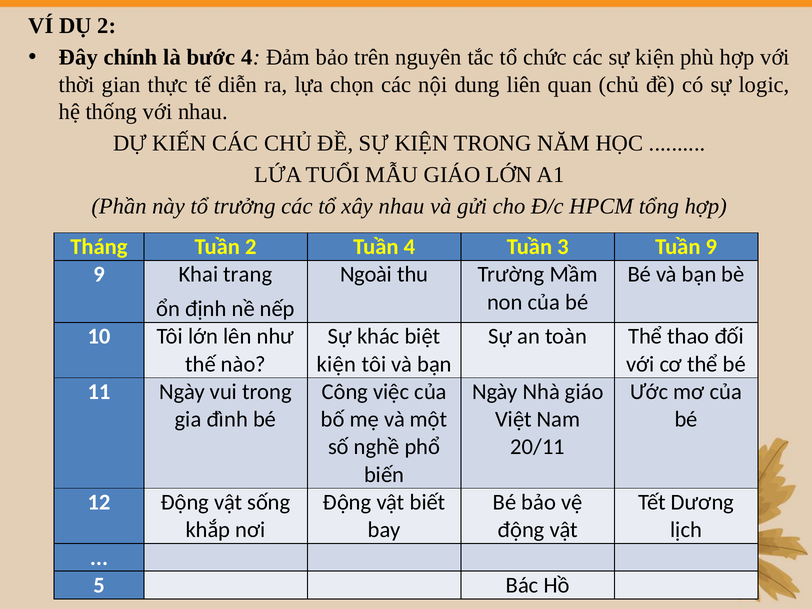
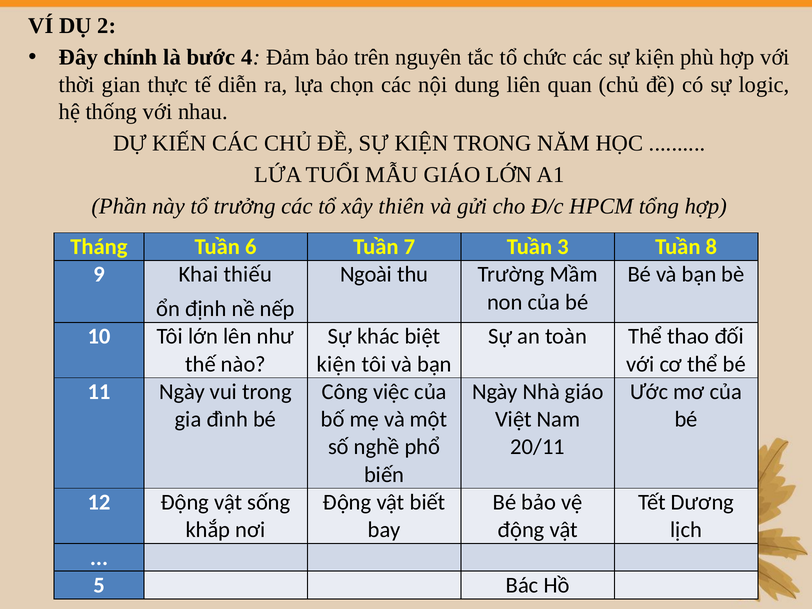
xây nhau: nhau -> thiên (401, 206)
Tuần 2: 2 -> 6 (251, 247)
Tuần 4: 4 -> 7 (409, 247)
Tuần 9: 9 -> 8 (711, 247)
trang: trang -> thiếu (248, 274)
